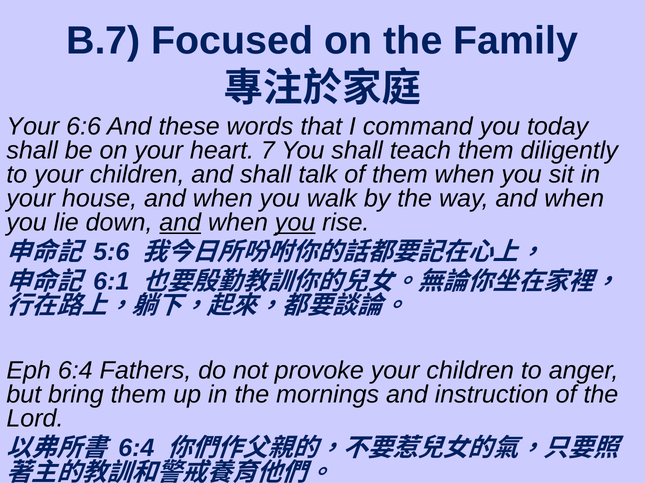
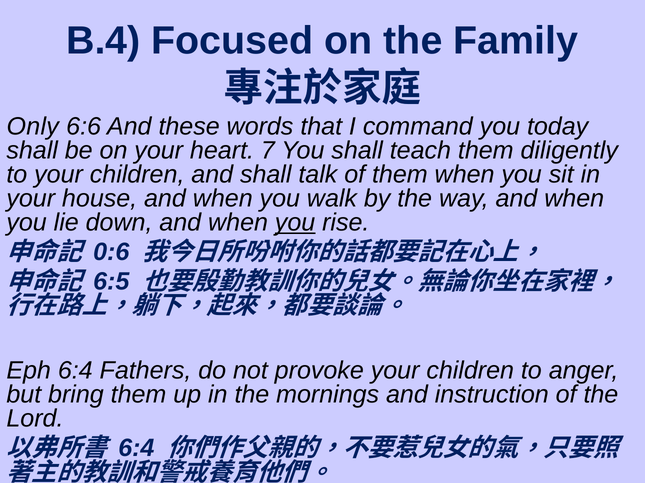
B.7: B.7 -> B.4 (103, 41)
Your: Your -> Only (33, 127)
and underline: present -> none (180, 223)
5:6: 5:6 -> 0:6 (111, 252)
6:1: 6:1 -> 6:5 (111, 282)
